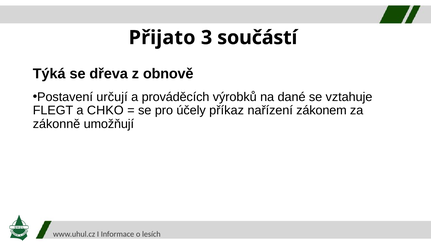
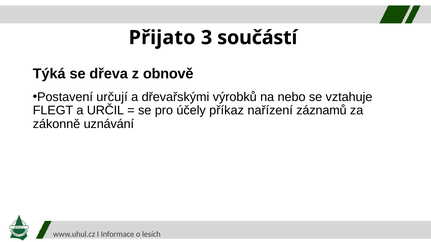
prováděcích: prováděcích -> dřevařskými (175, 97)
dané: dané -> nebo (292, 97)
CHKO: CHKO -> URČIL (105, 111)
zákonem: zákonem -> záznamů (321, 111)
umožňují: umožňují -> uznávání (109, 124)
